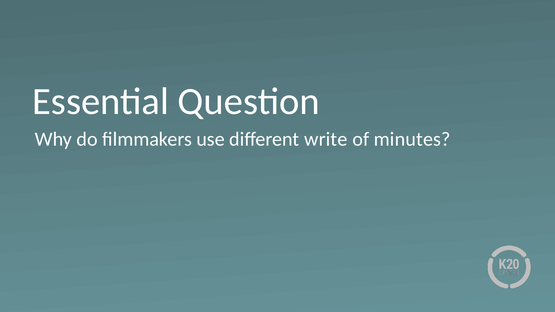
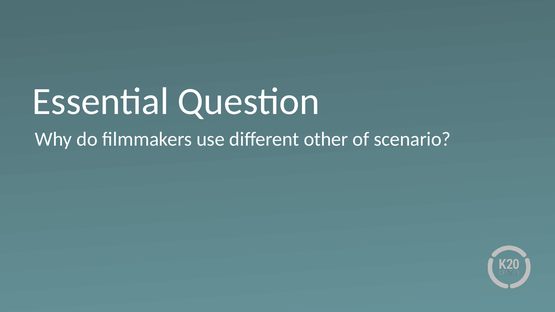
write: write -> other (326, 139)
minutes: minutes -> scenario (412, 139)
